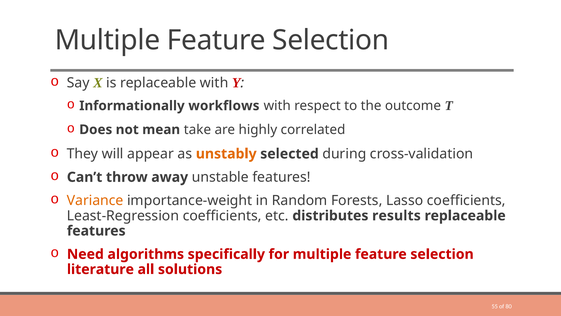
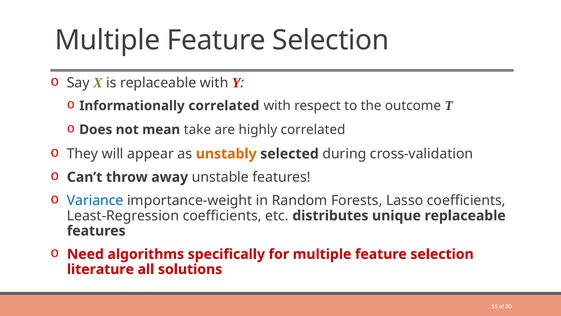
Informationally workflows: workflows -> correlated (224, 106)
Variance colour: orange -> blue (95, 200)
results: results -> unique (396, 215)
